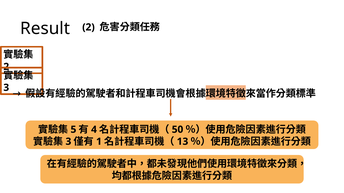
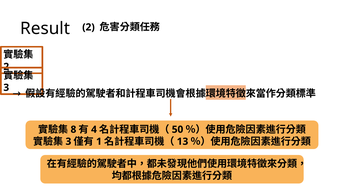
5: 5 -> 8 (73, 130)
